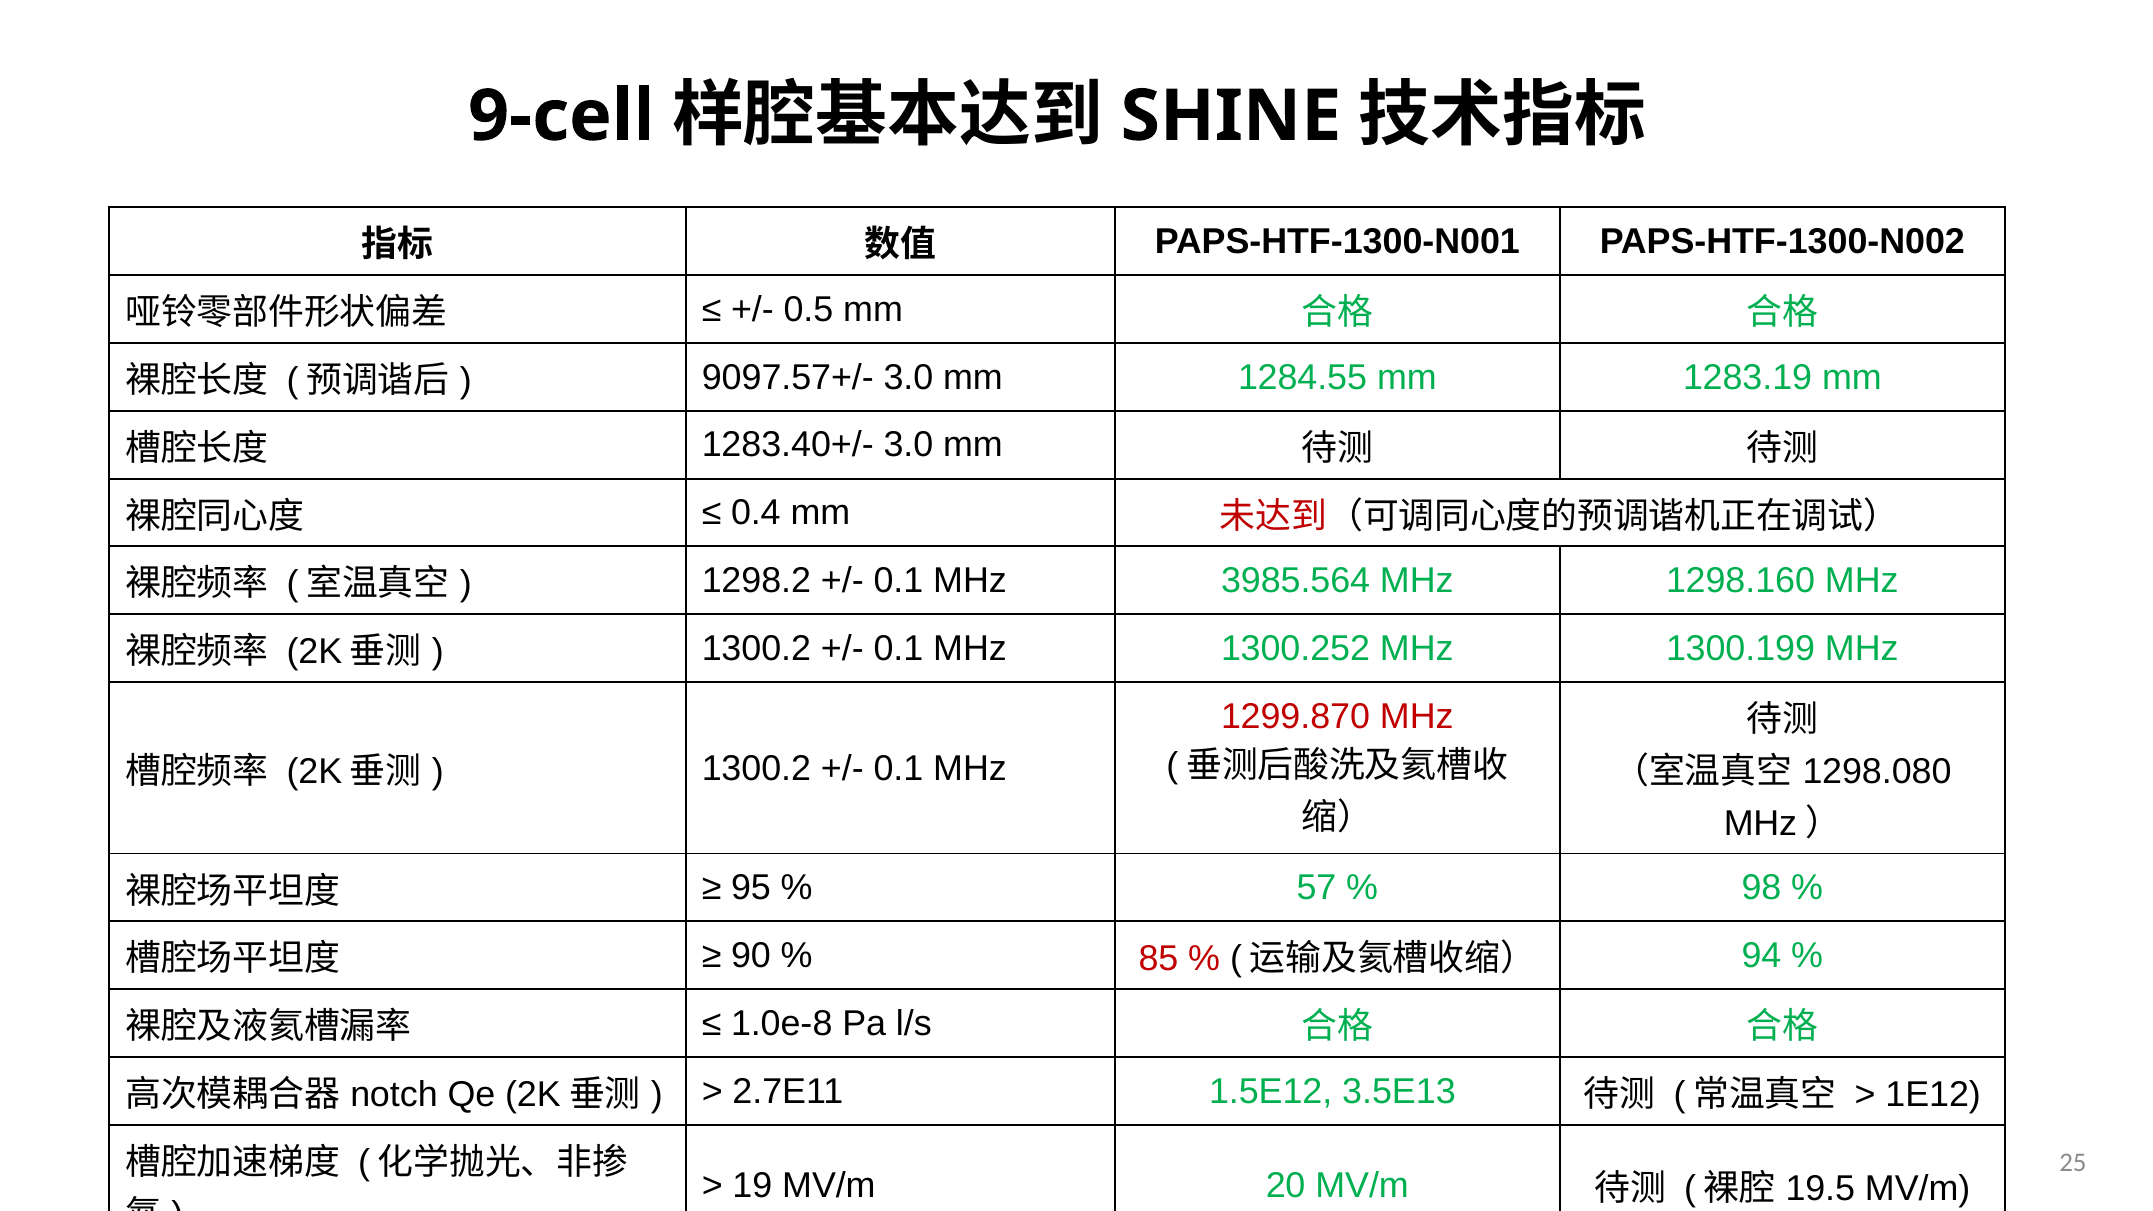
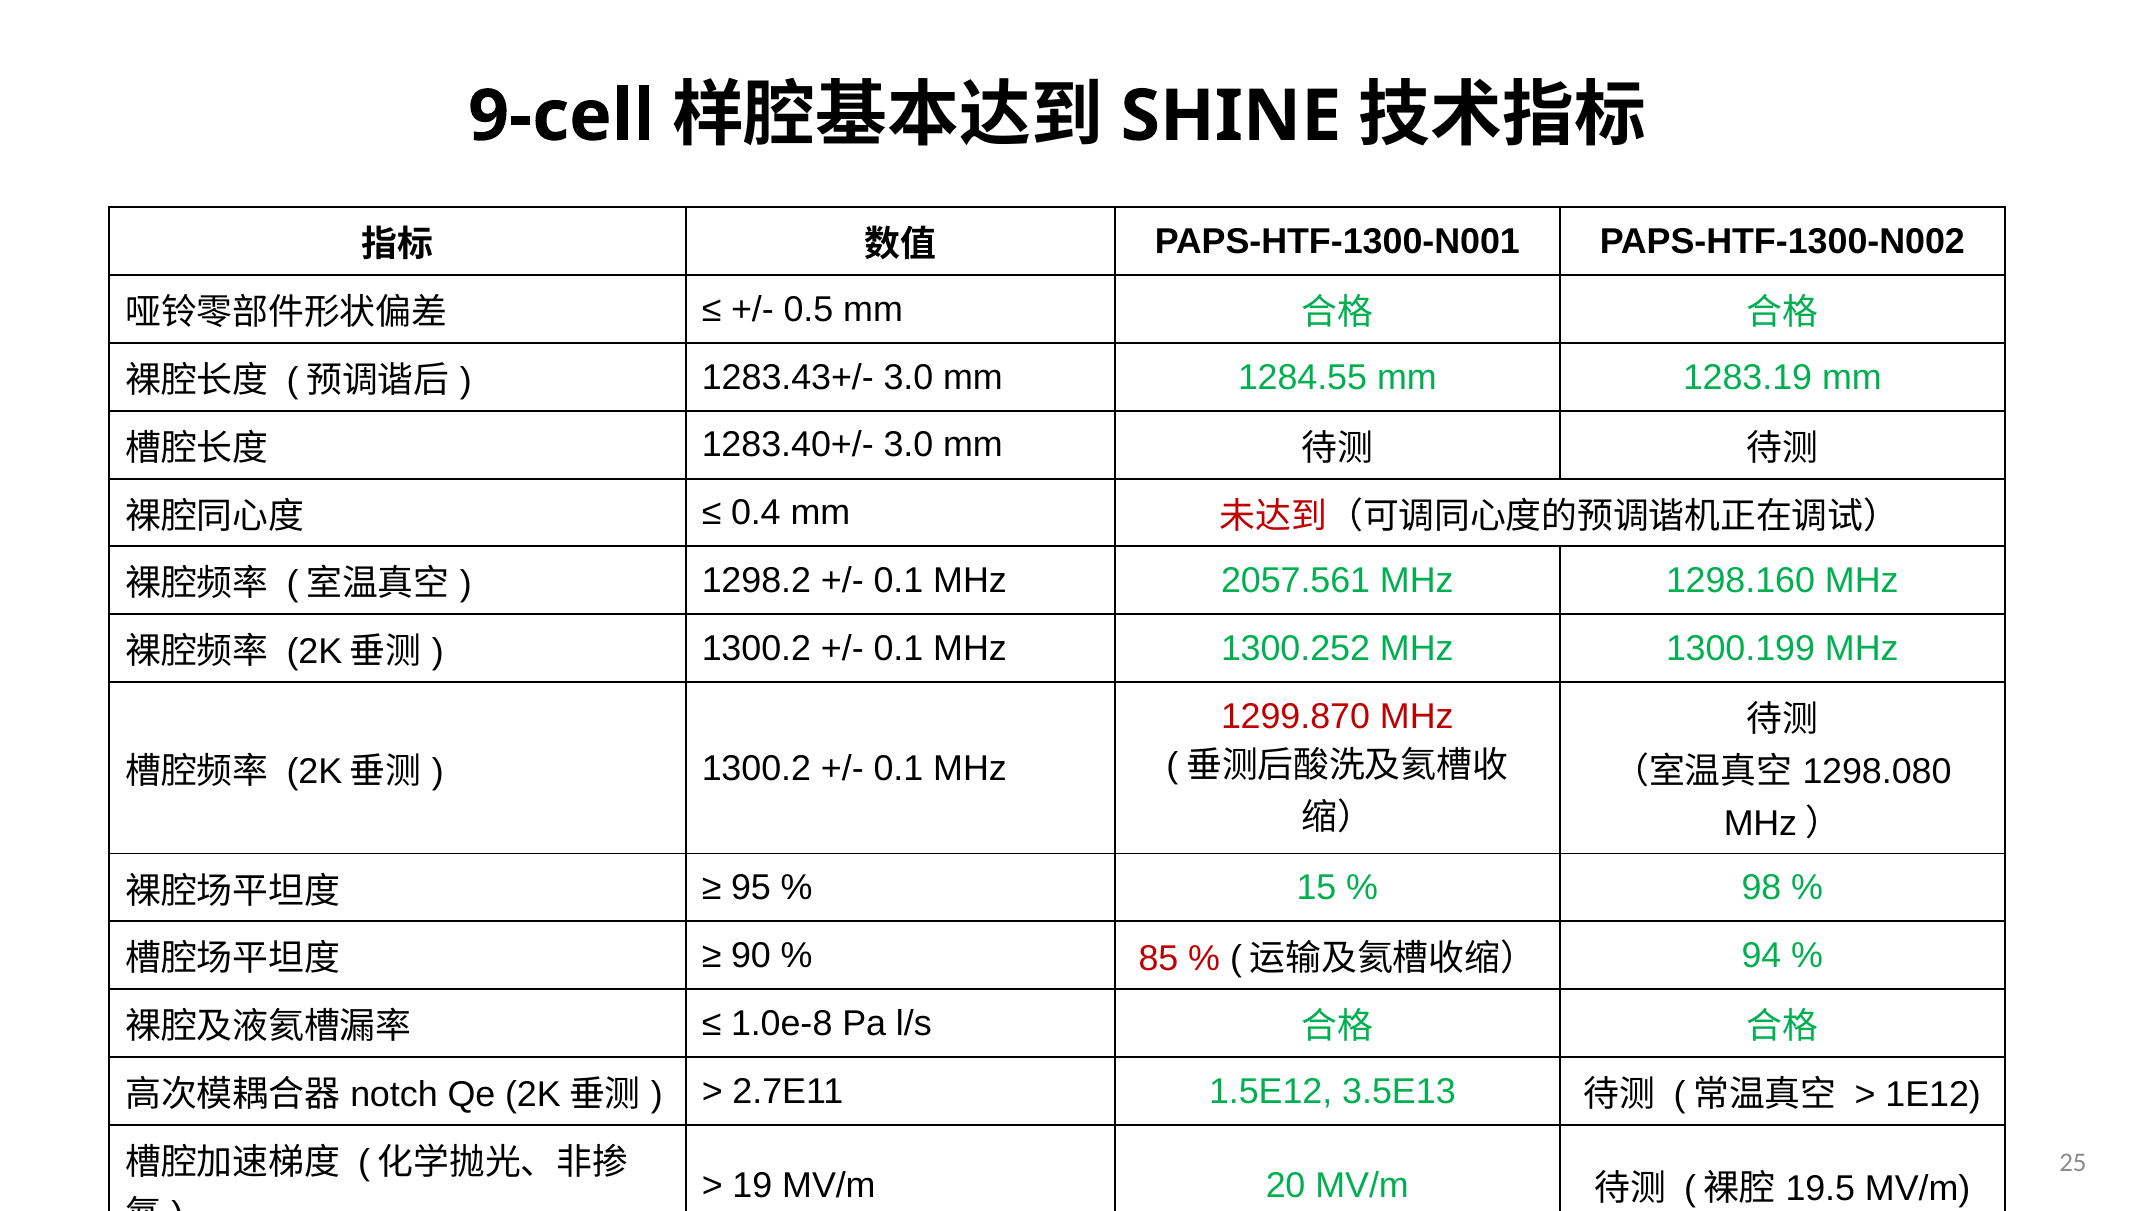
9097.57+/-: 9097.57+/- -> 1283.43+/- (788, 377)
3985.564: 3985.564 -> 2057.561 (1296, 581)
57: 57 -> 15 (1317, 888)
